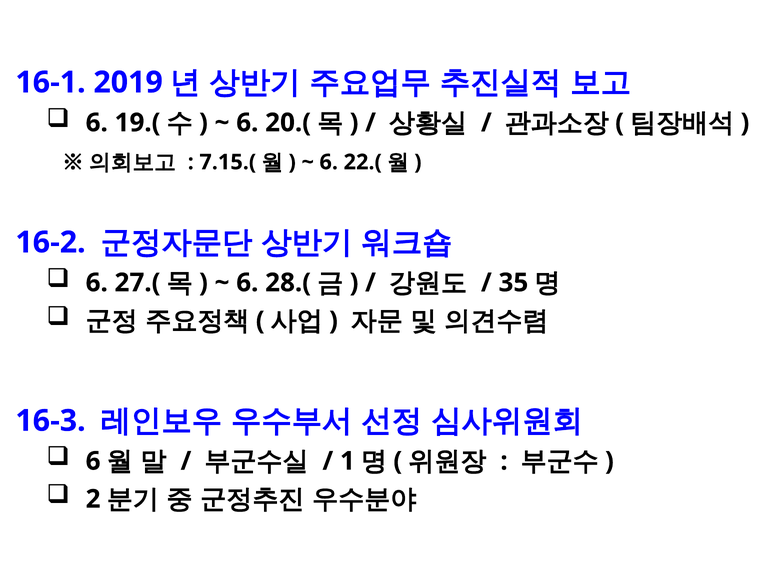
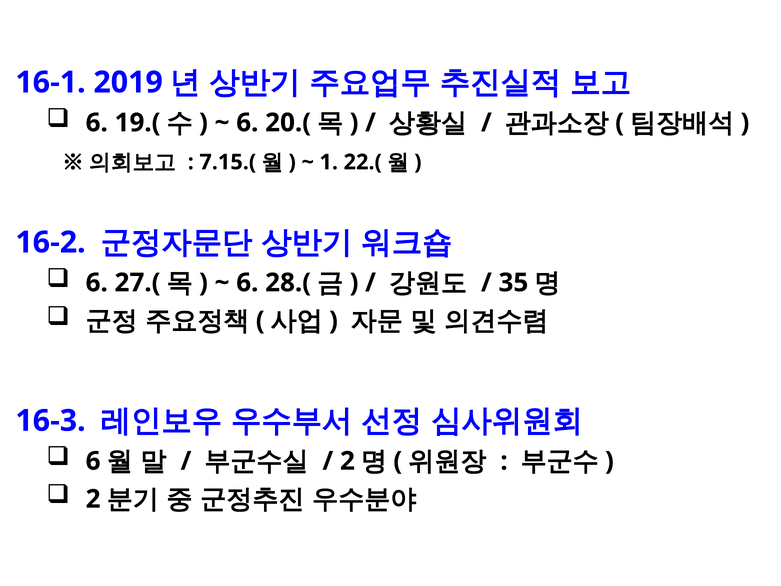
6: 6 -> 1 (329, 162)
1: 1 -> 2 (347, 461)
